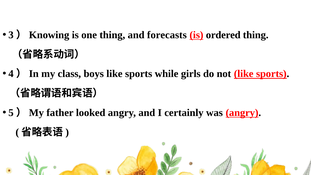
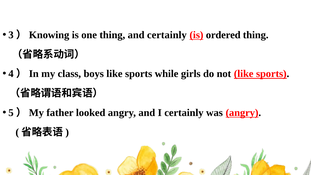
and forecasts: forecasts -> certainly (167, 35)
